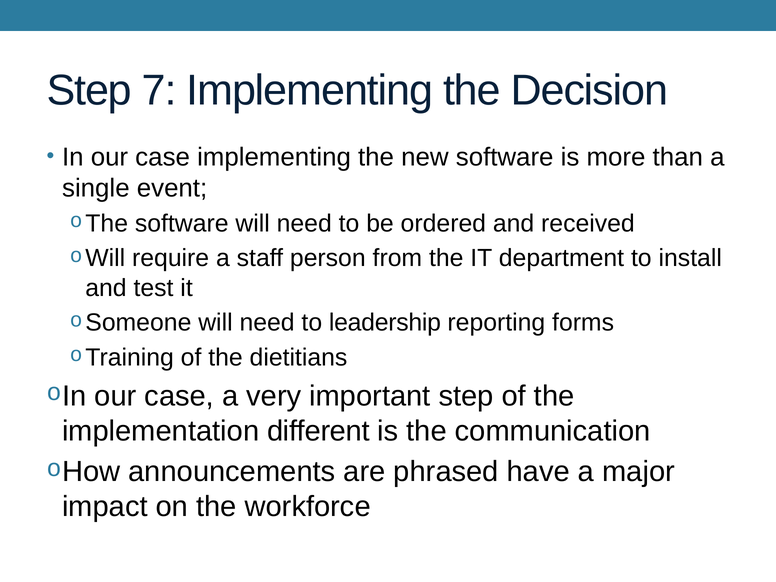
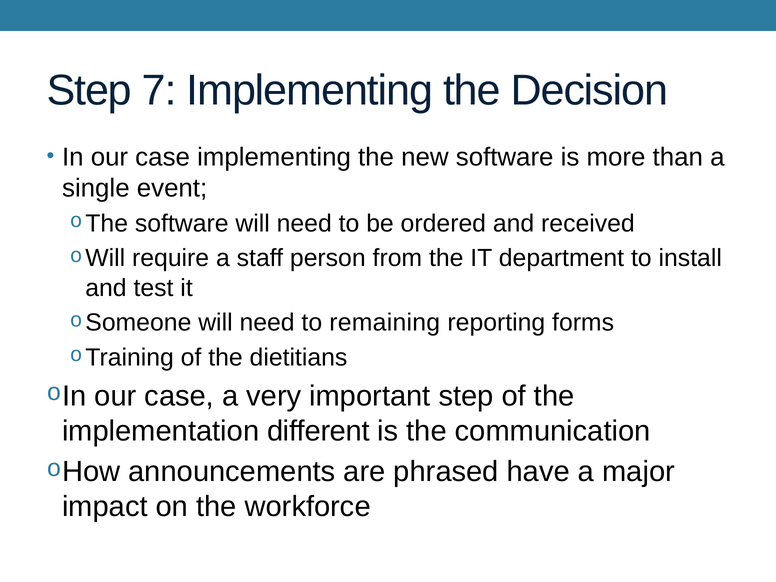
leadership: leadership -> remaining (385, 323)
